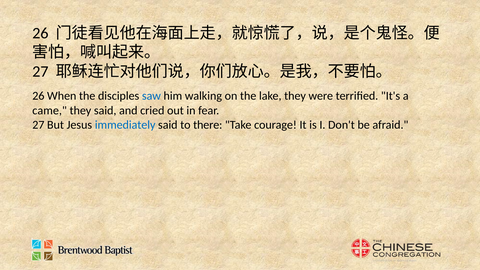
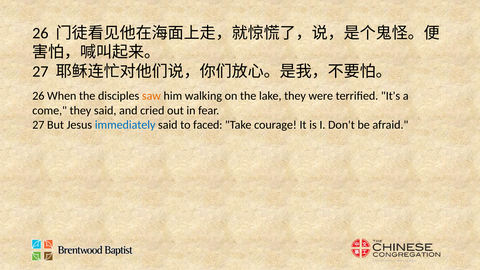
saw colour: blue -> orange (151, 96)
came: came -> come (50, 110)
there: there -> faced (208, 125)
